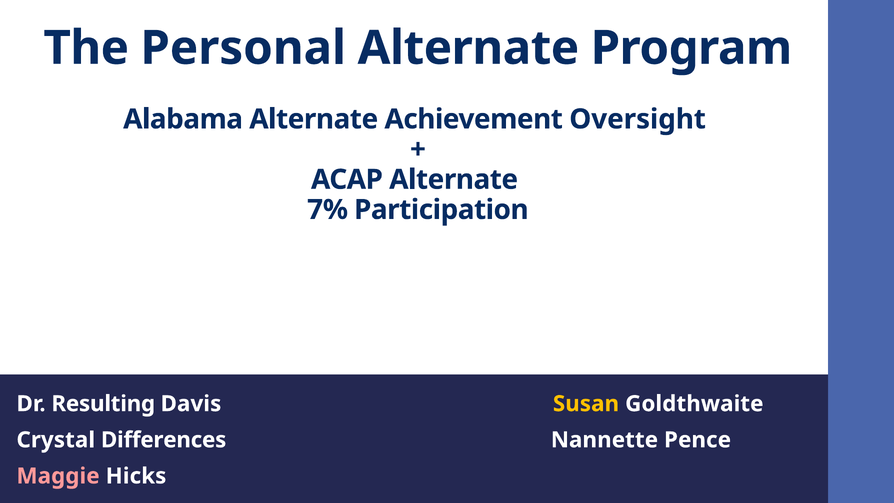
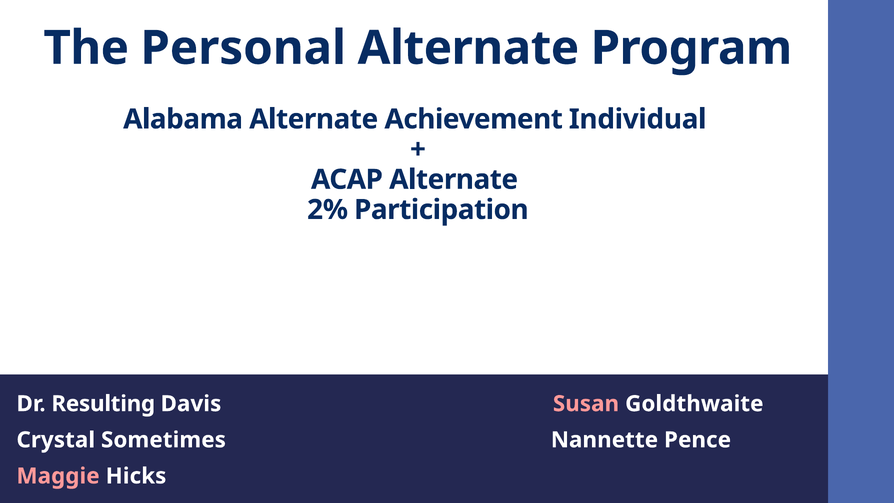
Oversight: Oversight -> Individual (638, 119)
7%: 7% -> 2% (328, 210)
Susan colour: yellow -> pink (586, 404)
Differences: Differences -> Sometimes (163, 440)
